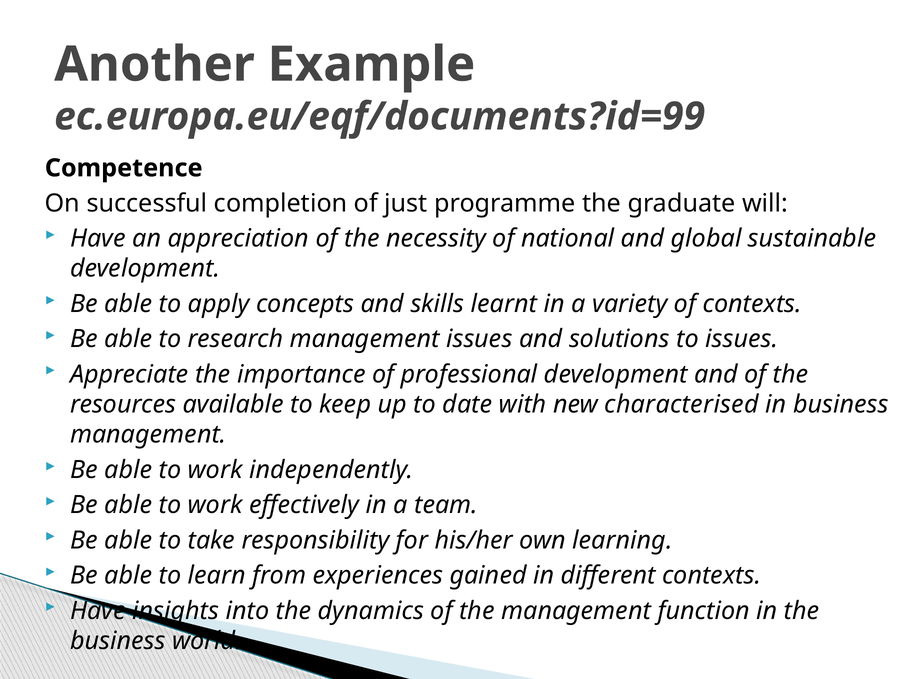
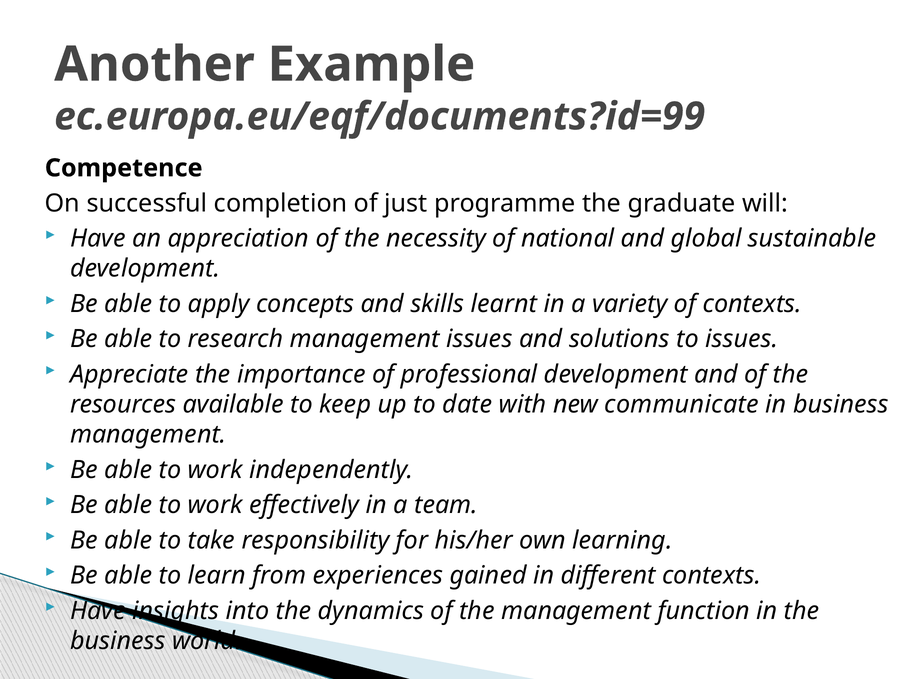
characterised: characterised -> communicate (682, 404)
